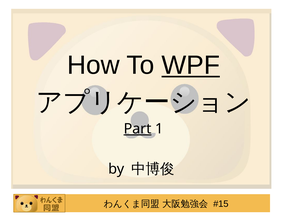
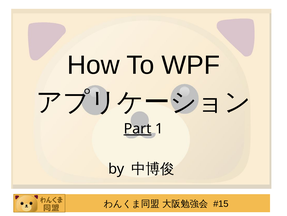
WPF underline: present -> none (191, 65)
